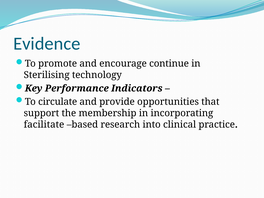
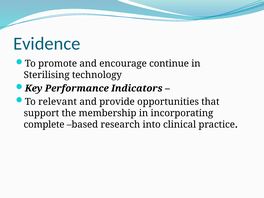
circulate: circulate -> relevant (58, 102)
facilitate: facilitate -> complete (44, 125)
